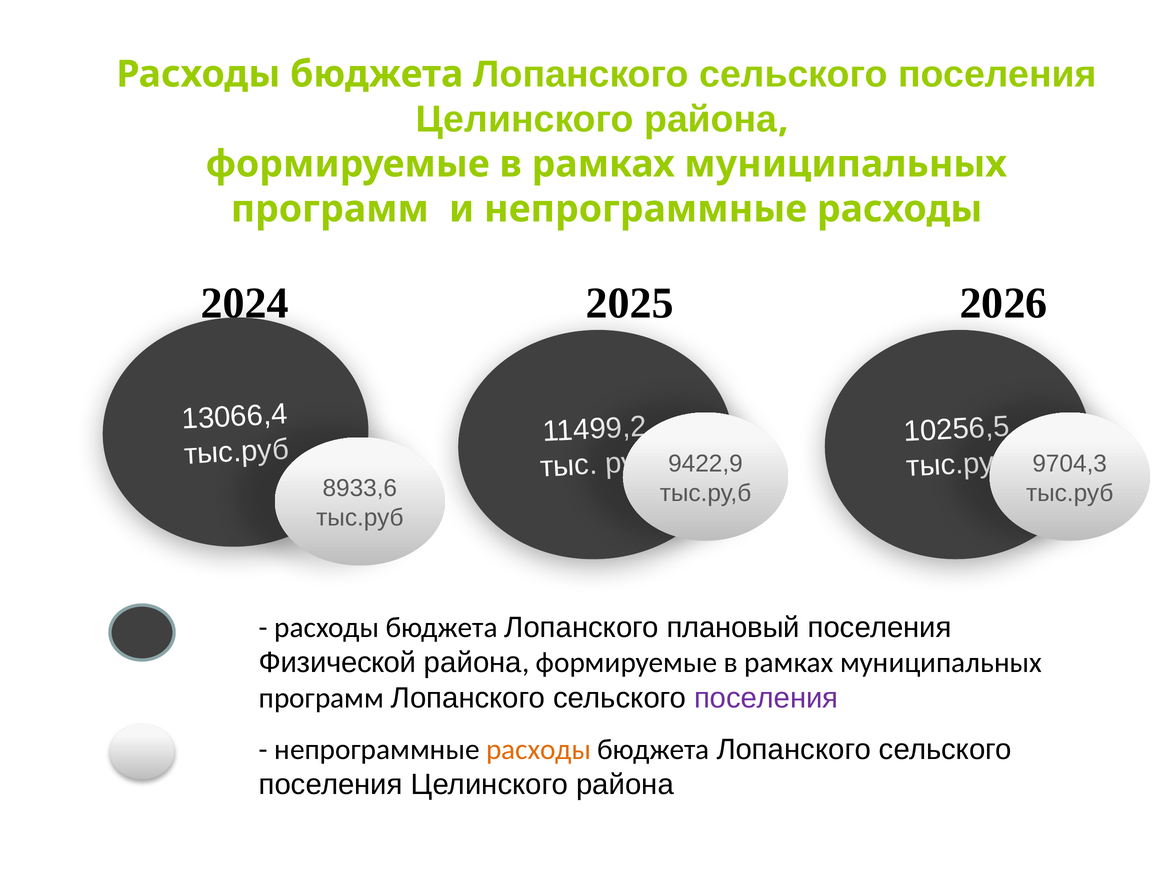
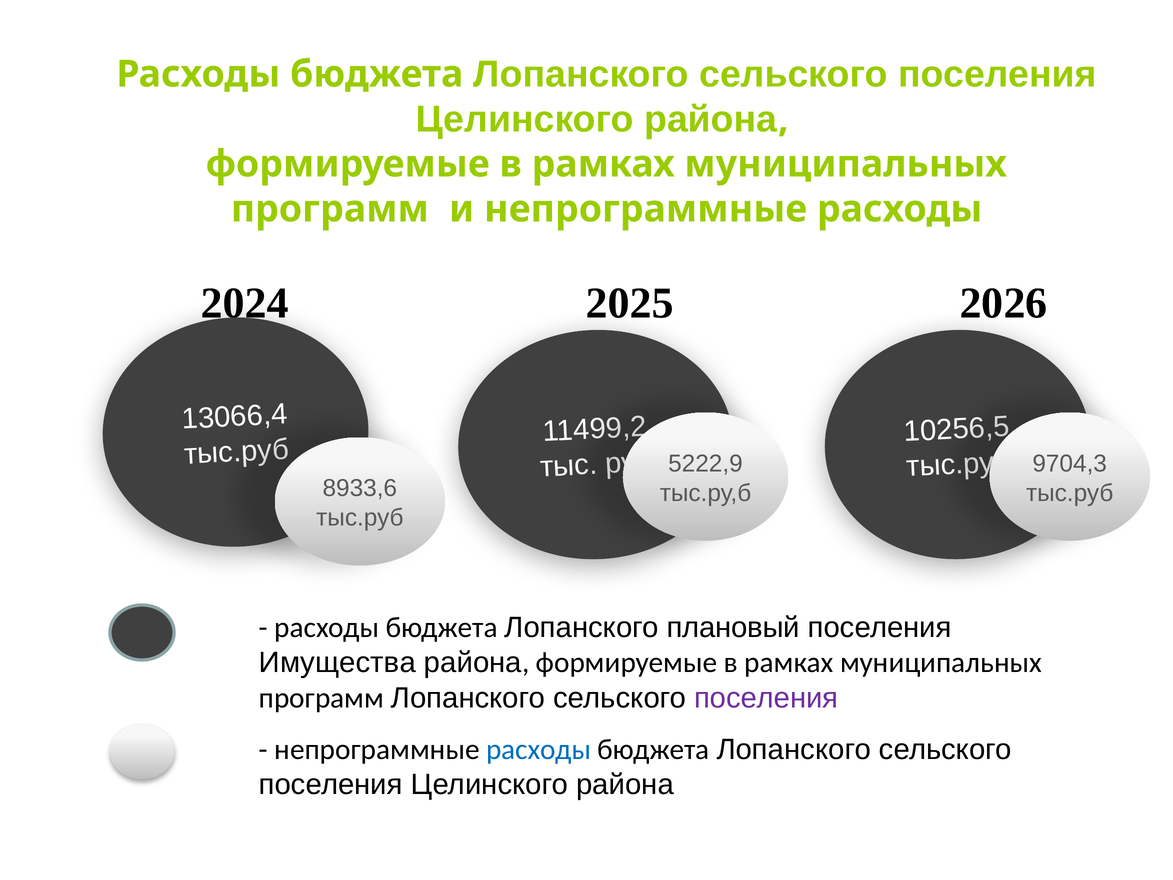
9422,9: 9422,9 -> 5222,9 (705, 463)
Физической: Физической -> Имущества (337, 663)
расходы colour: orange -> blue (539, 749)
